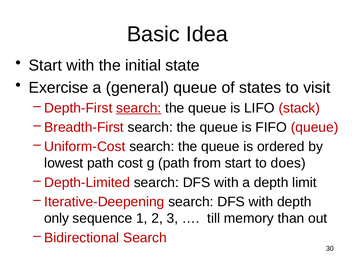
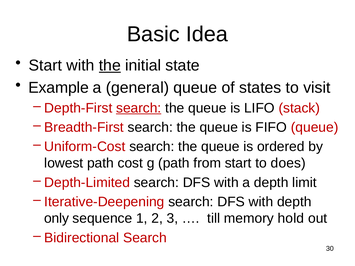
the underline: none -> present (110, 66)
Exercise: Exercise -> Example (59, 88)
than: than -> hold (291, 219)
